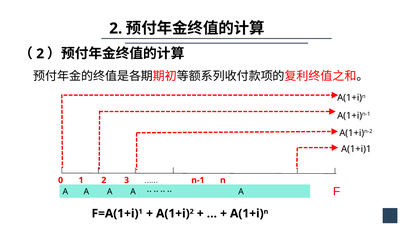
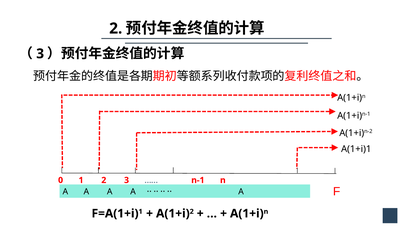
2: 2 -> 3 (40, 54)
